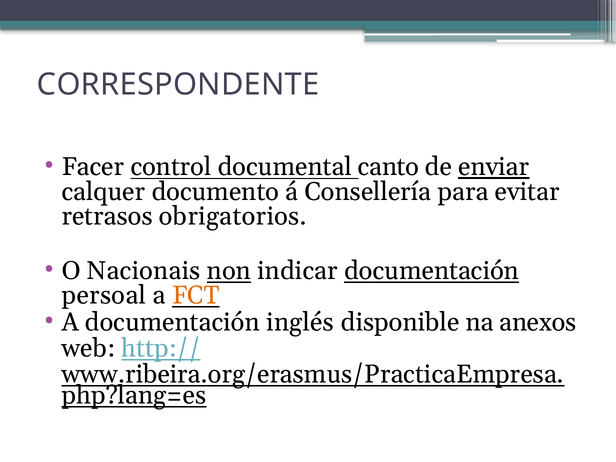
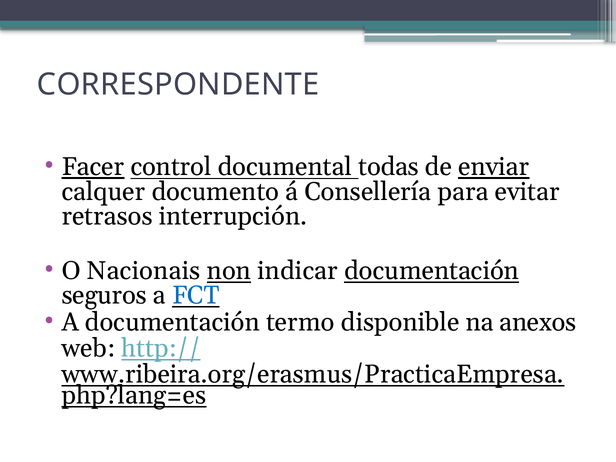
Facer underline: none -> present (93, 167)
canto: canto -> todas (389, 167)
obrigatorios: obrigatorios -> interrupción (233, 216)
persoal: persoal -> seguros (104, 295)
FCT colour: orange -> blue (196, 295)
inglés: inglés -> termo (300, 323)
